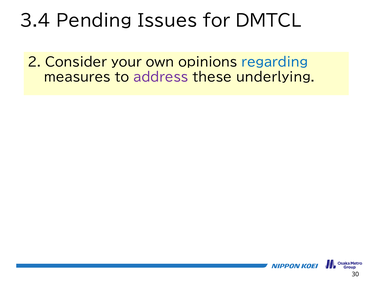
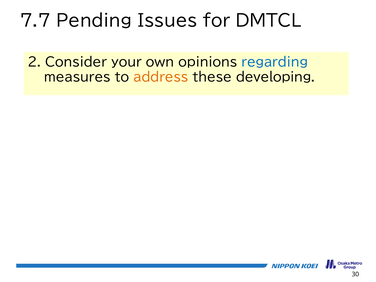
3.4: 3.4 -> 7.7 (35, 21)
address colour: purple -> orange (161, 77)
underlying: underlying -> developing (276, 77)
